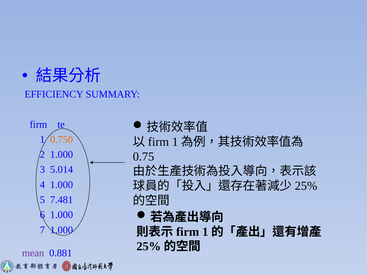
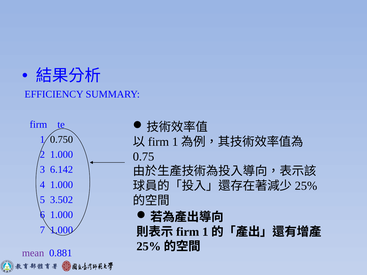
0.750 colour: orange -> black (62, 140)
5.014: 5.014 -> 6.142 (62, 170)
7.481: 7.481 -> 3.502 (62, 200)
